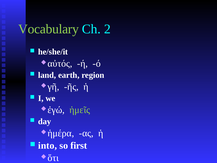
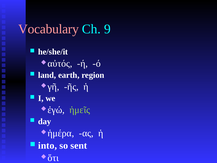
Vocabulary colour: light green -> pink (49, 29)
2: 2 -> 9 (107, 29)
first: first -> sent (79, 145)
